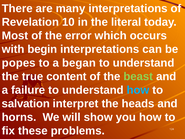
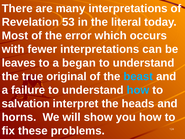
10: 10 -> 53 (68, 22)
begin: begin -> fewer (42, 49)
popes: popes -> leaves (19, 63)
content: content -> original (66, 76)
beast colour: light green -> light blue (138, 76)
